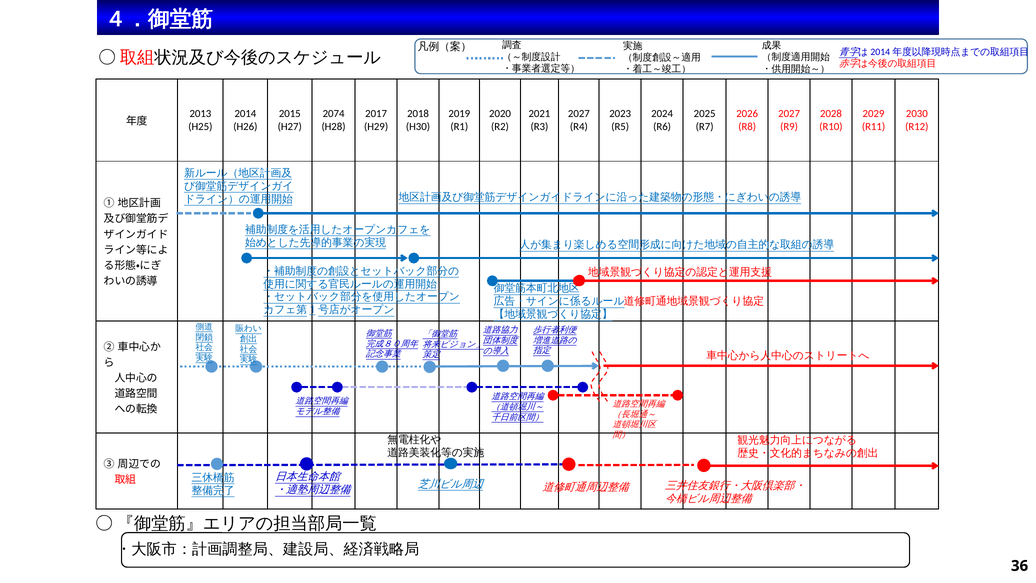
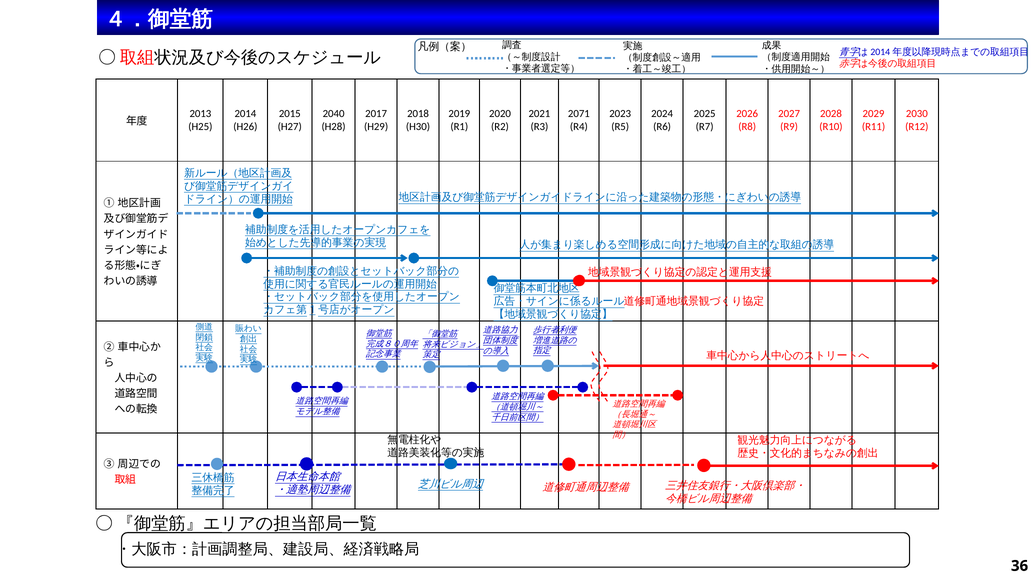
2074: 2074 -> 2040 (334, 114)
2027: 2027 -> 2071 (579, 114)
